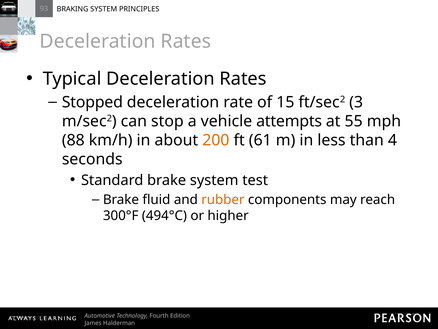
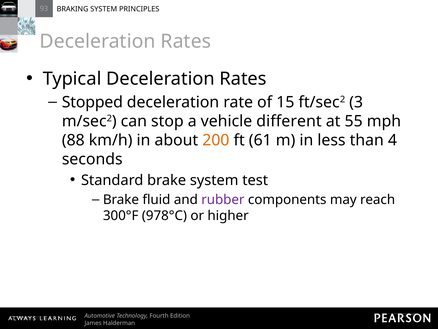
attempts: attempts -> different (289, 121)
rubber colour: orange -> purple (223, 199)
494°C: 494°C -> 978°C (164, 215)
